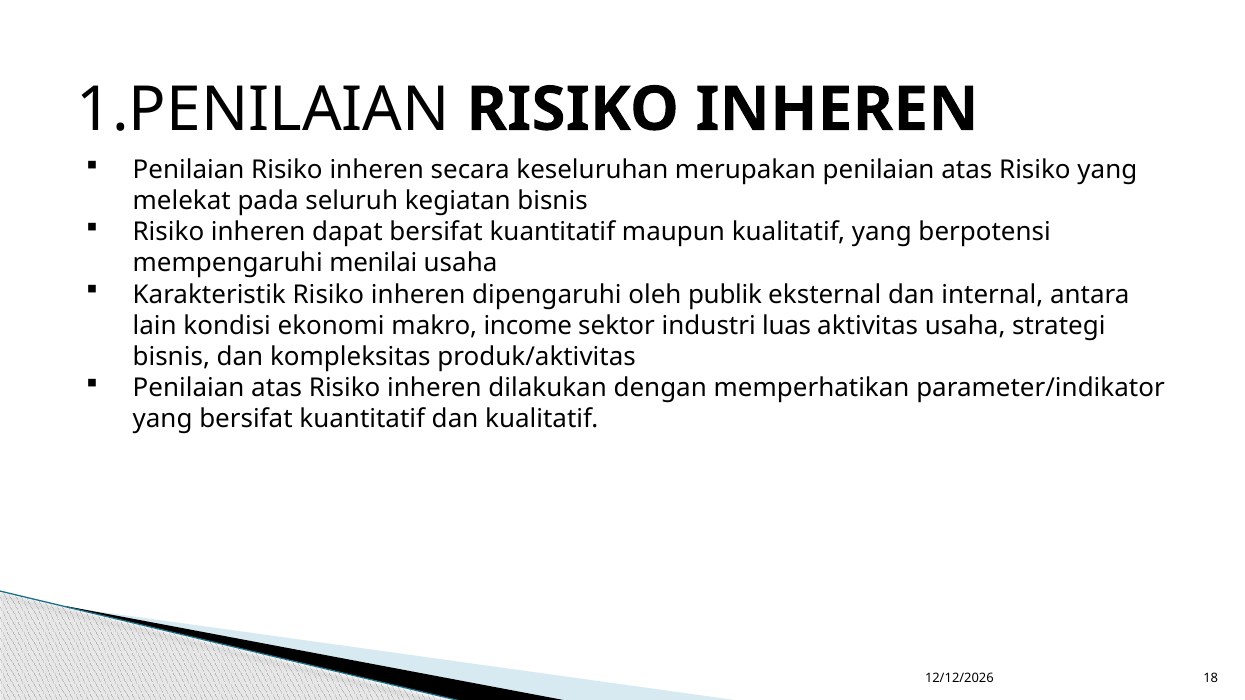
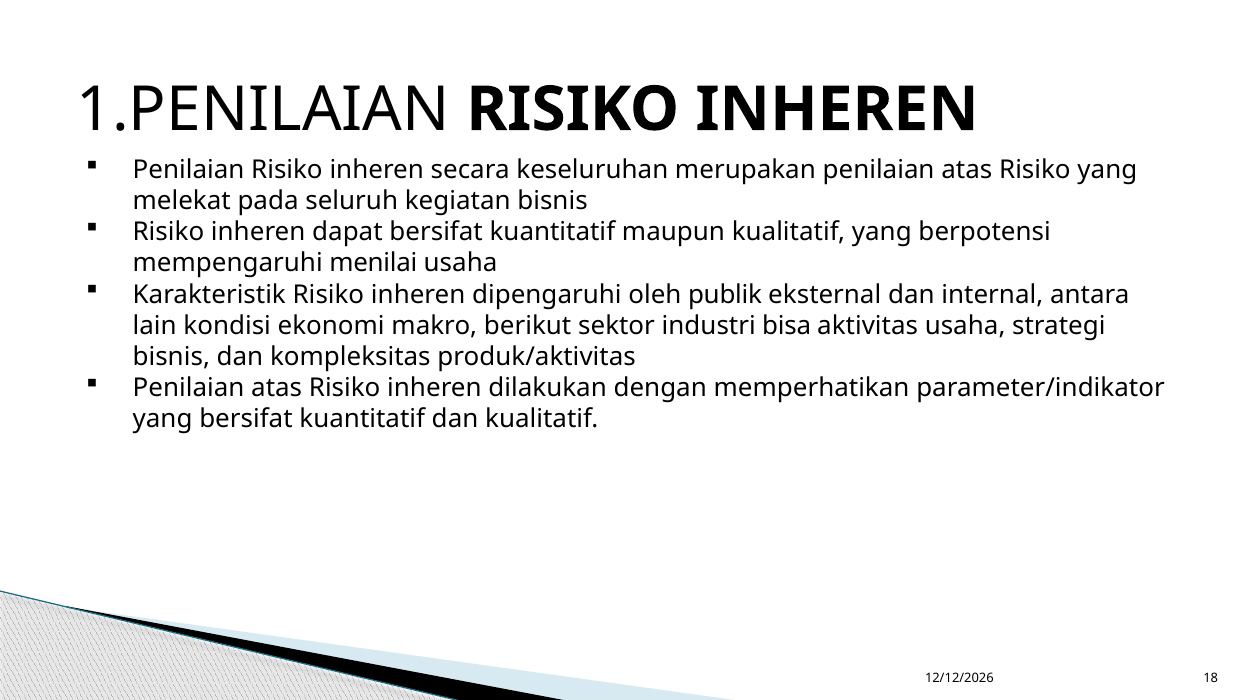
income: income -> berikut (528, 326)
luas: luas -> bisa (787, 326)
